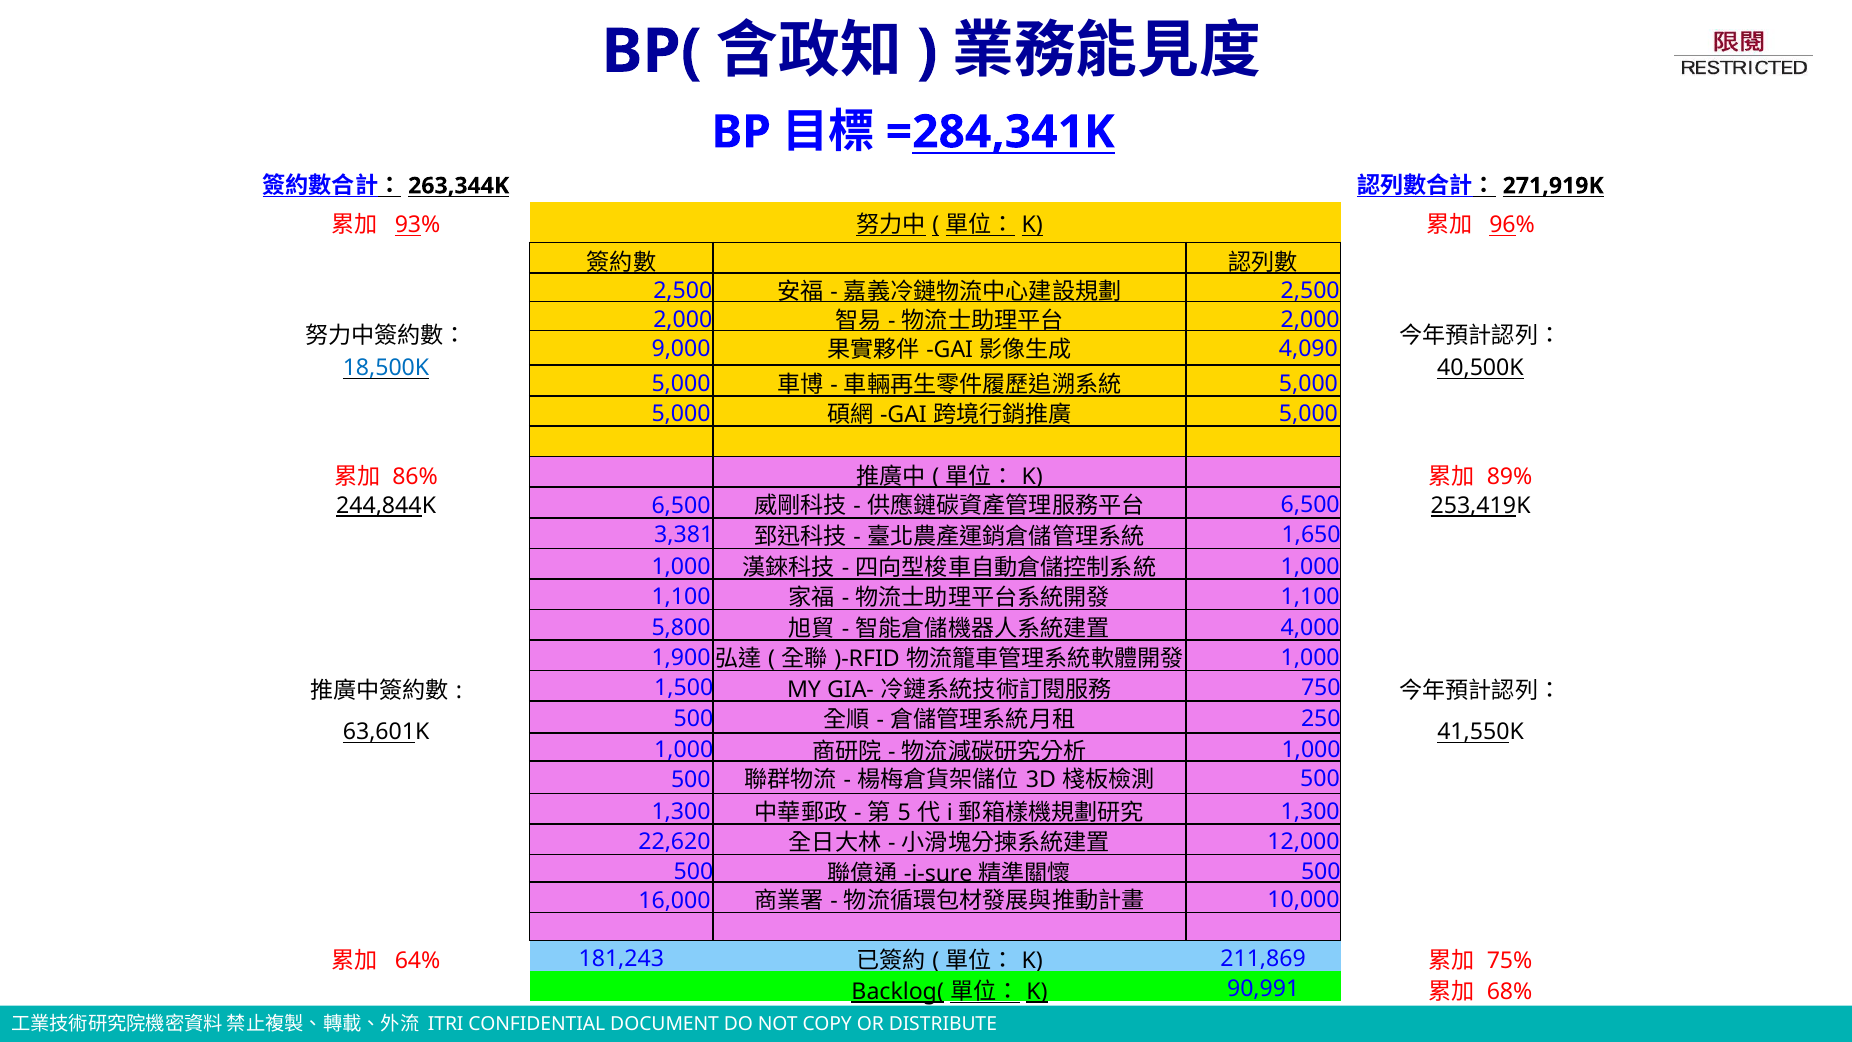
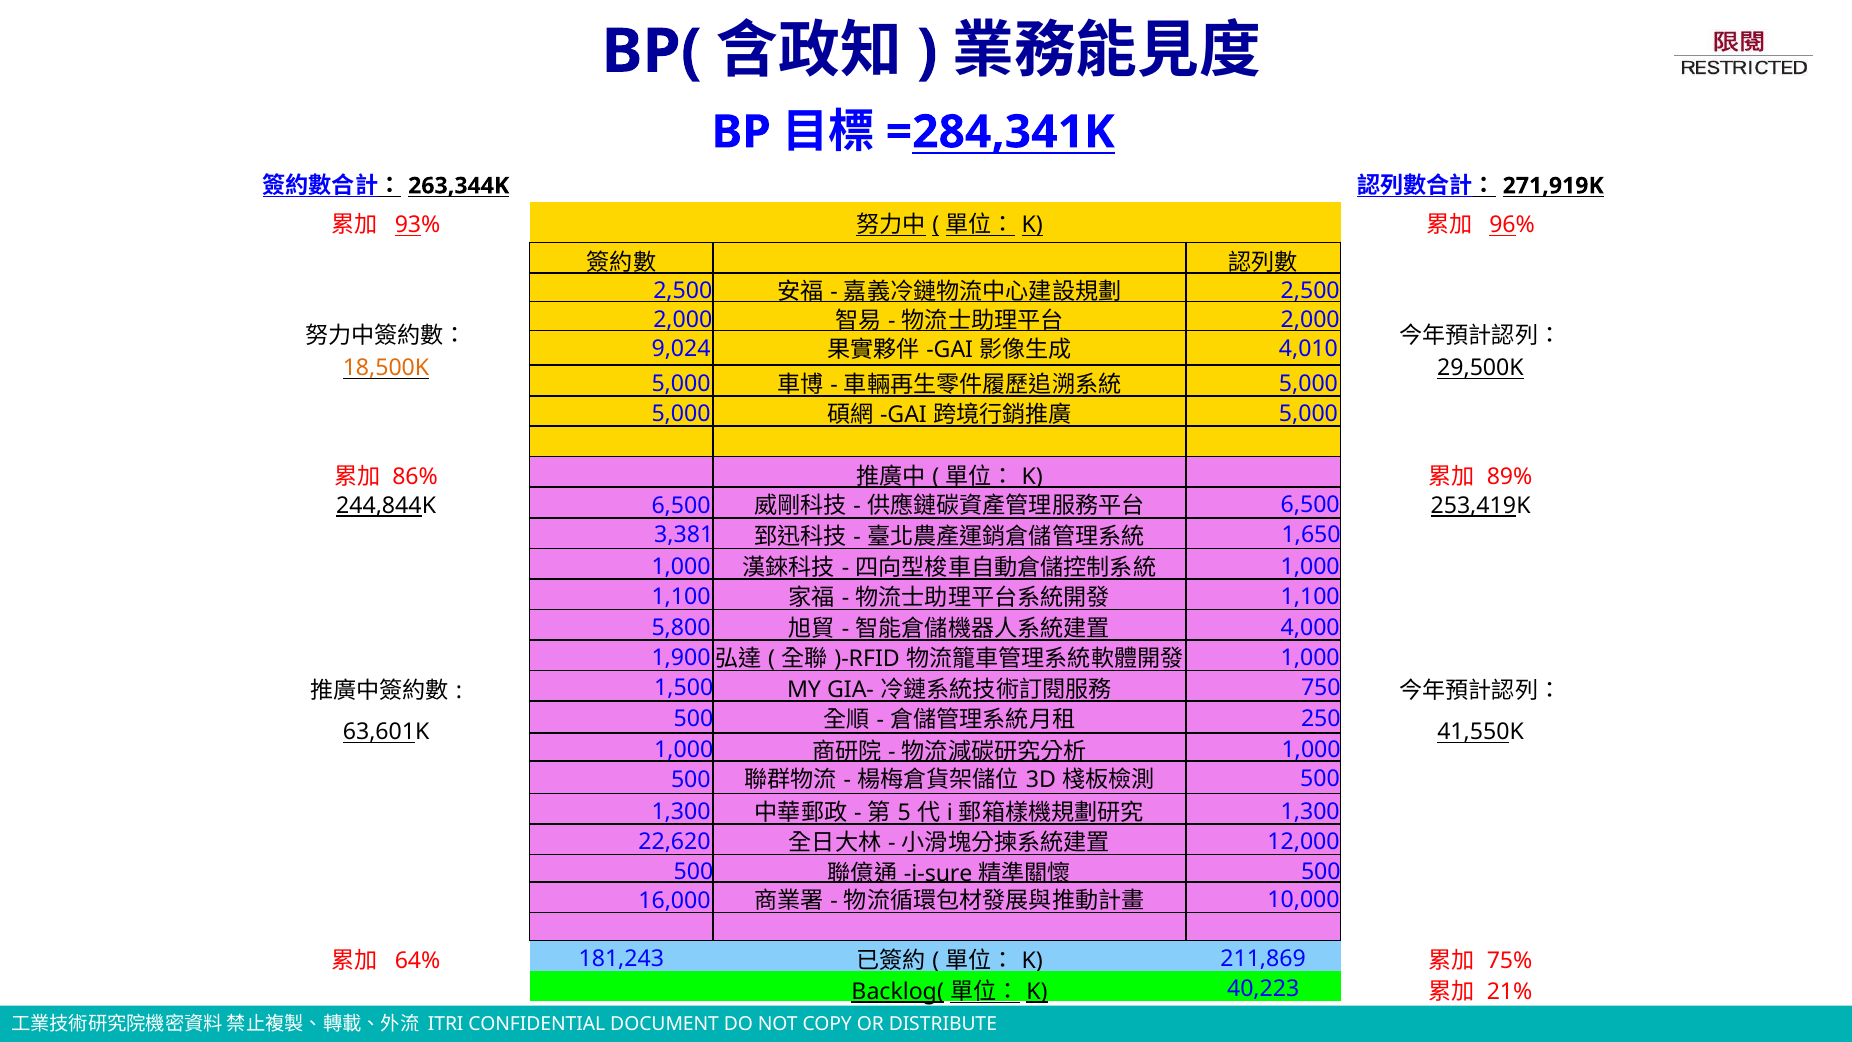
9,000: 9,000 -> 9,024 (681, 349)
4,090: 4,090 -> 4,010 (1308, 349)
18,500K colour: blue -> orange (386, 368)
40,500K: 40,500K -> 29,500K (1480, 368)
90,991: 90,991 -> 40,223 (1263, 989)
68%: 68% -> 21% (1510, 991)
